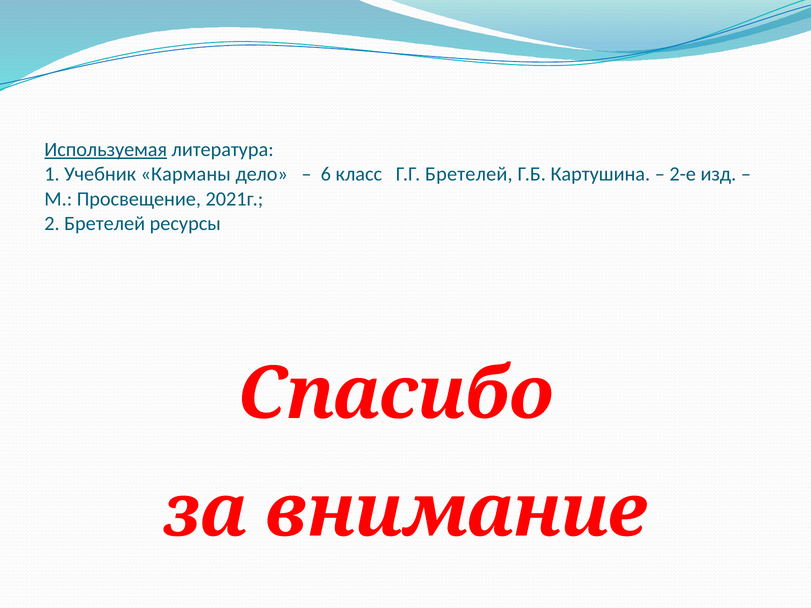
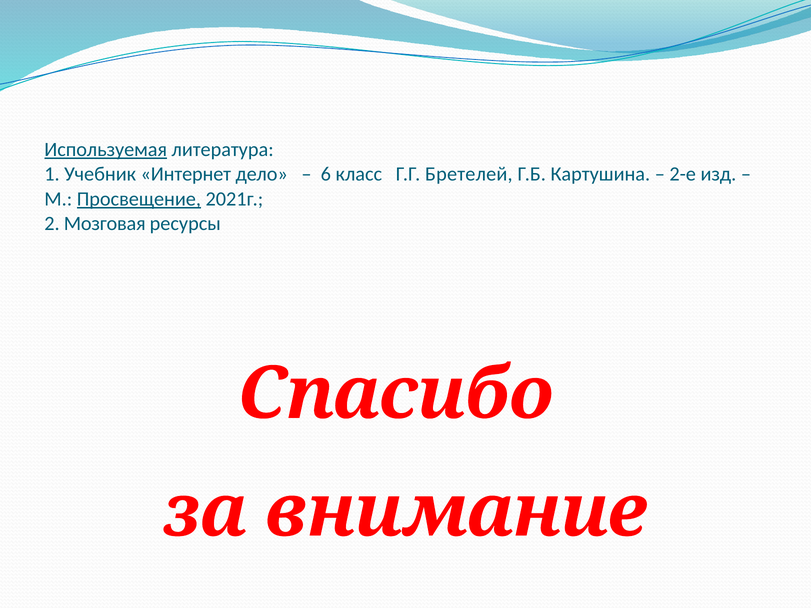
Карманы: Карманы -> Интернет (186, 174)
Просвещение underline: none -> present (139, 199)
2 Бретелей: Бретелей -> Мозговая (105, 224)
